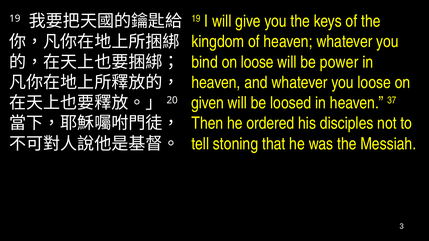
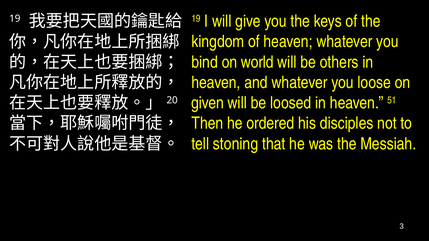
on loose: loose -> world (257, 62)
power: power -> others (339, 62)
37: 37 -> 51 (392, 100)
